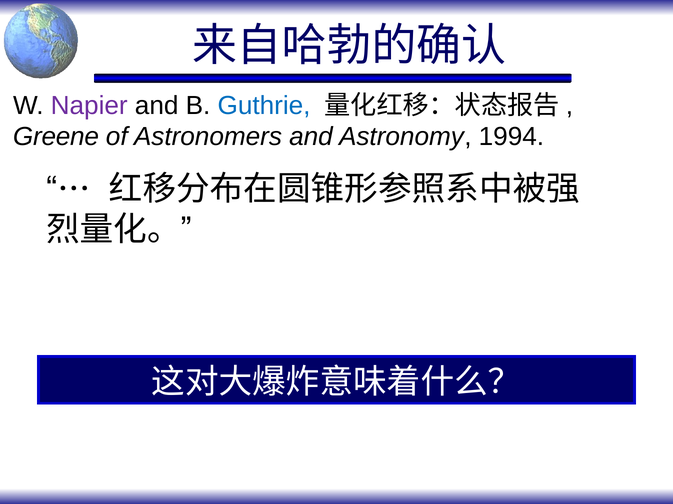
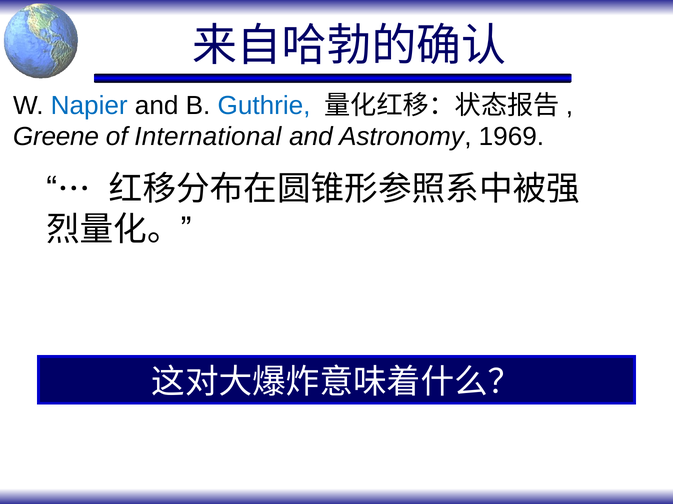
Napier colour: purple -> blue (89, 106)
Astronomers: Astronomers -> International (208, 137)
1994: 1994 -> 1969 (511, 137)
